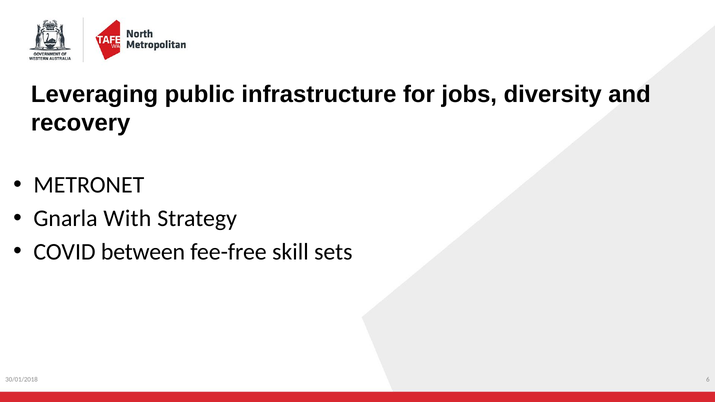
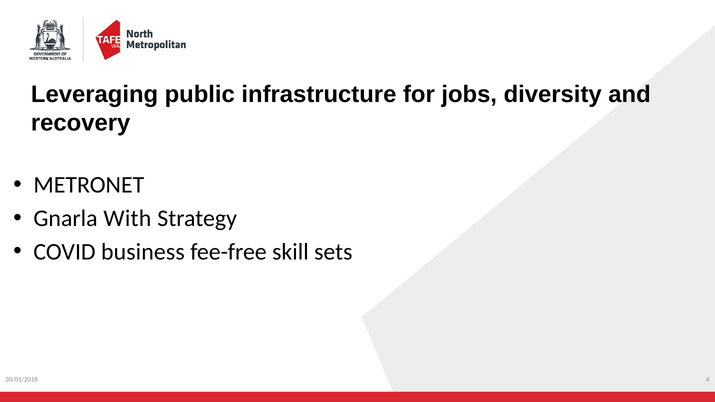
between: between -> business (143, 252)
